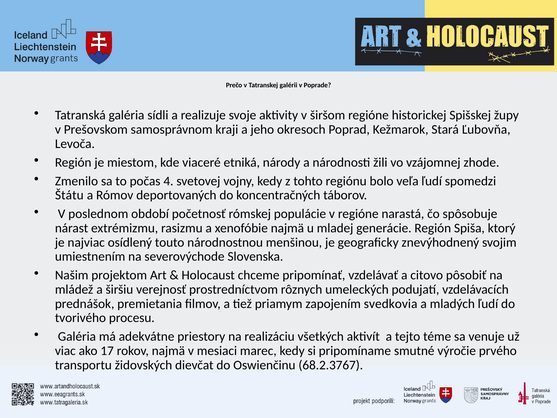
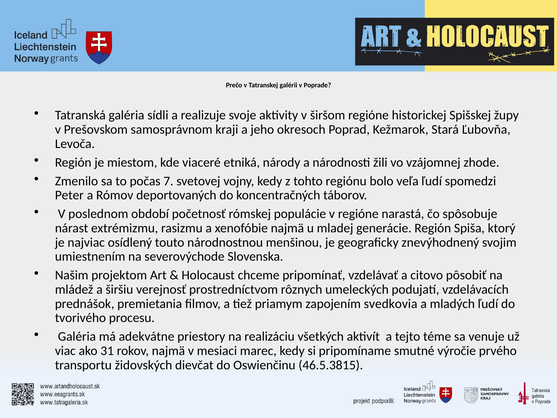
4: 4 -> 7 (168, 181)
Štátu: Štátu -> Peter (69, 195)
17: 17 -> 31 (107, 351)
68.2.3767: 68.2.3767 -> 46.5.3815 (331, 365)
